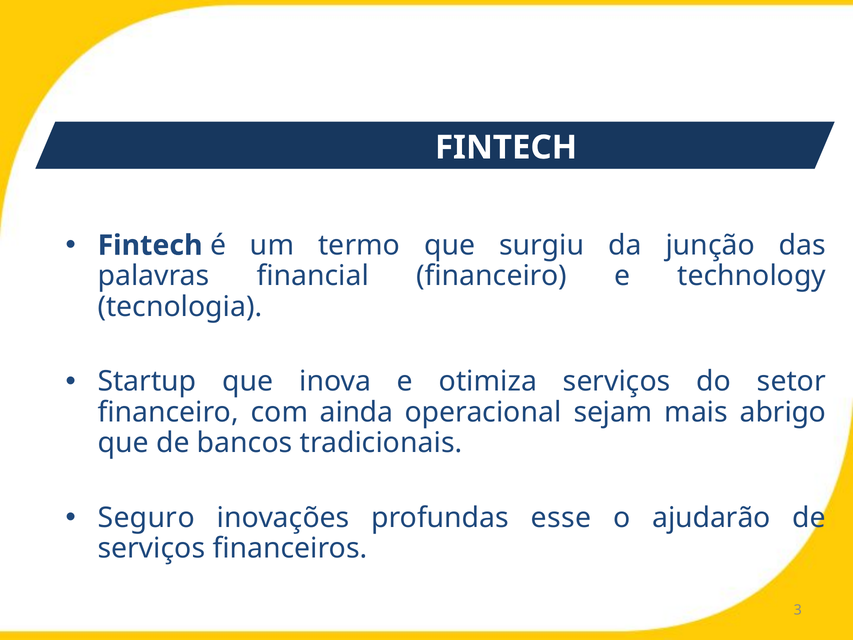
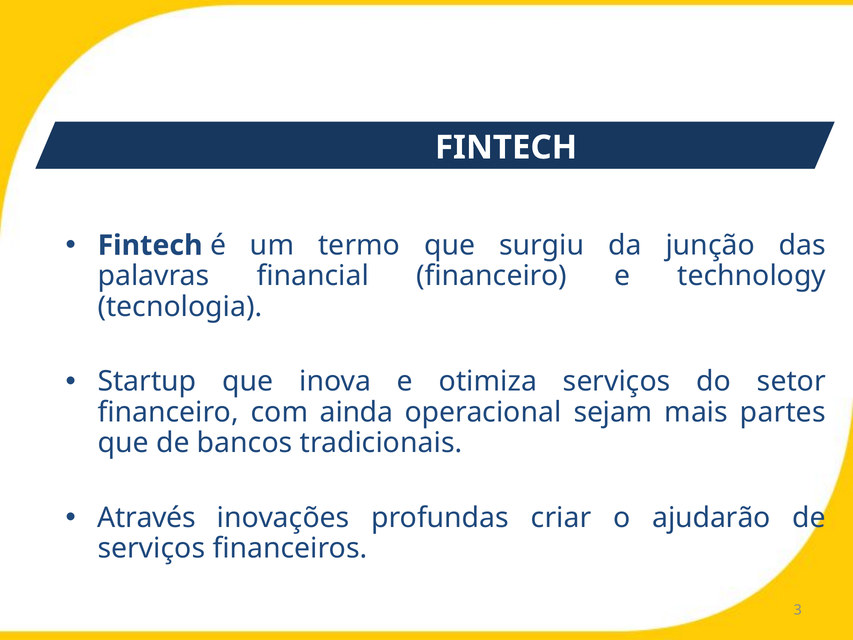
abrigo: abrigo -> partes (783, 412)
Seguro: Seguro -> Através (146, 517)
esse: esse -> criar (561, 517)
